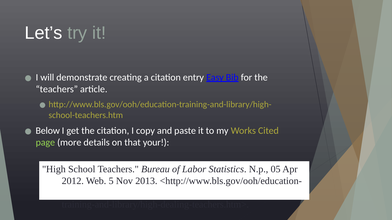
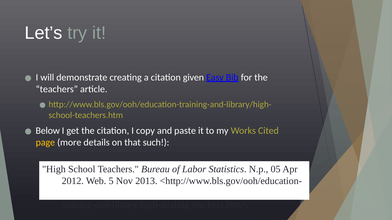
entry: entry -> given (193, 78)
page colour: light green -> yellow (45, 143)
your: your -> such (156, 143)
